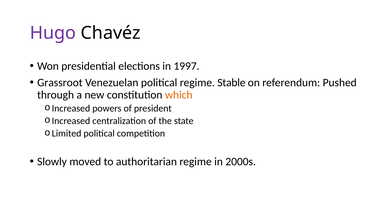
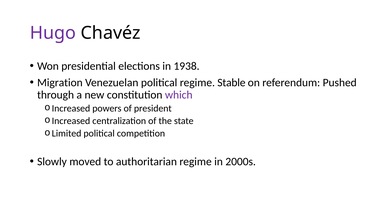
1997: 1997 -> 1938 (187, 66)
Grassroot: Grassroot -> Migration (60, 83)
which colour: orange -> purple (179, 95)
